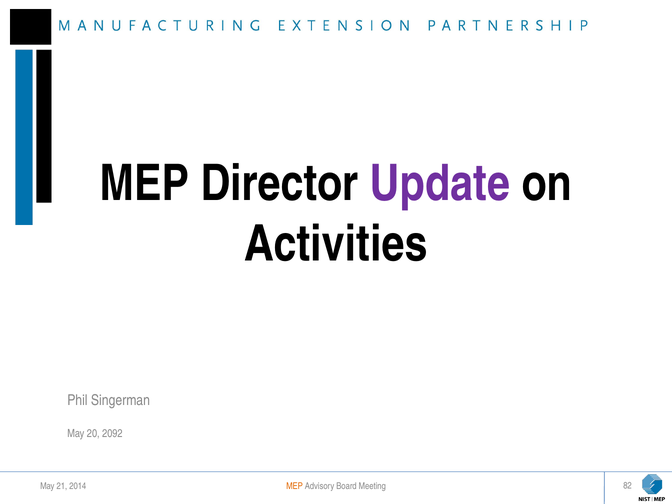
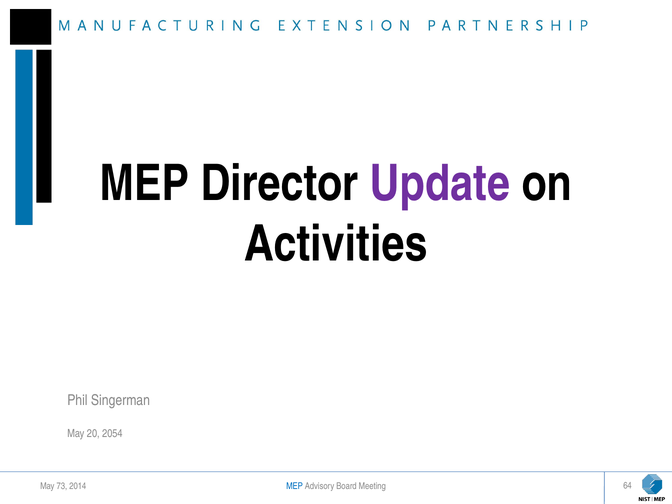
2092: 2092 -> 2054 (112, 434)
21: 21 -> 73 (62, 486)
MEP colour: orange -> blue (295, 486)
82: 82 -> 64 (627, 486)
